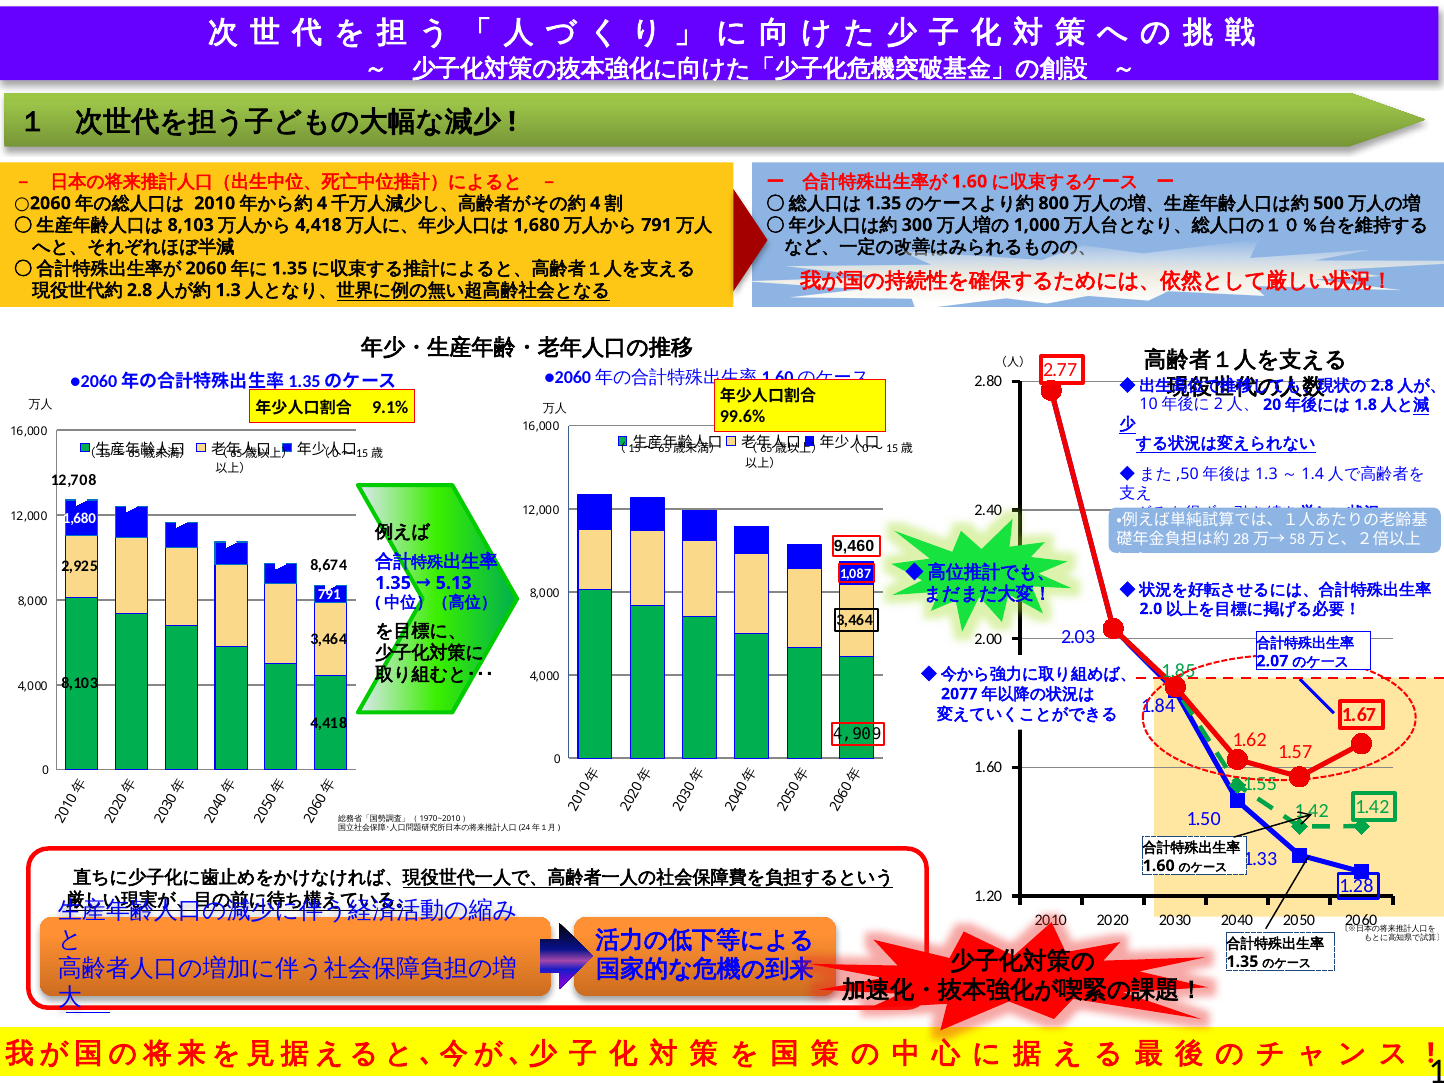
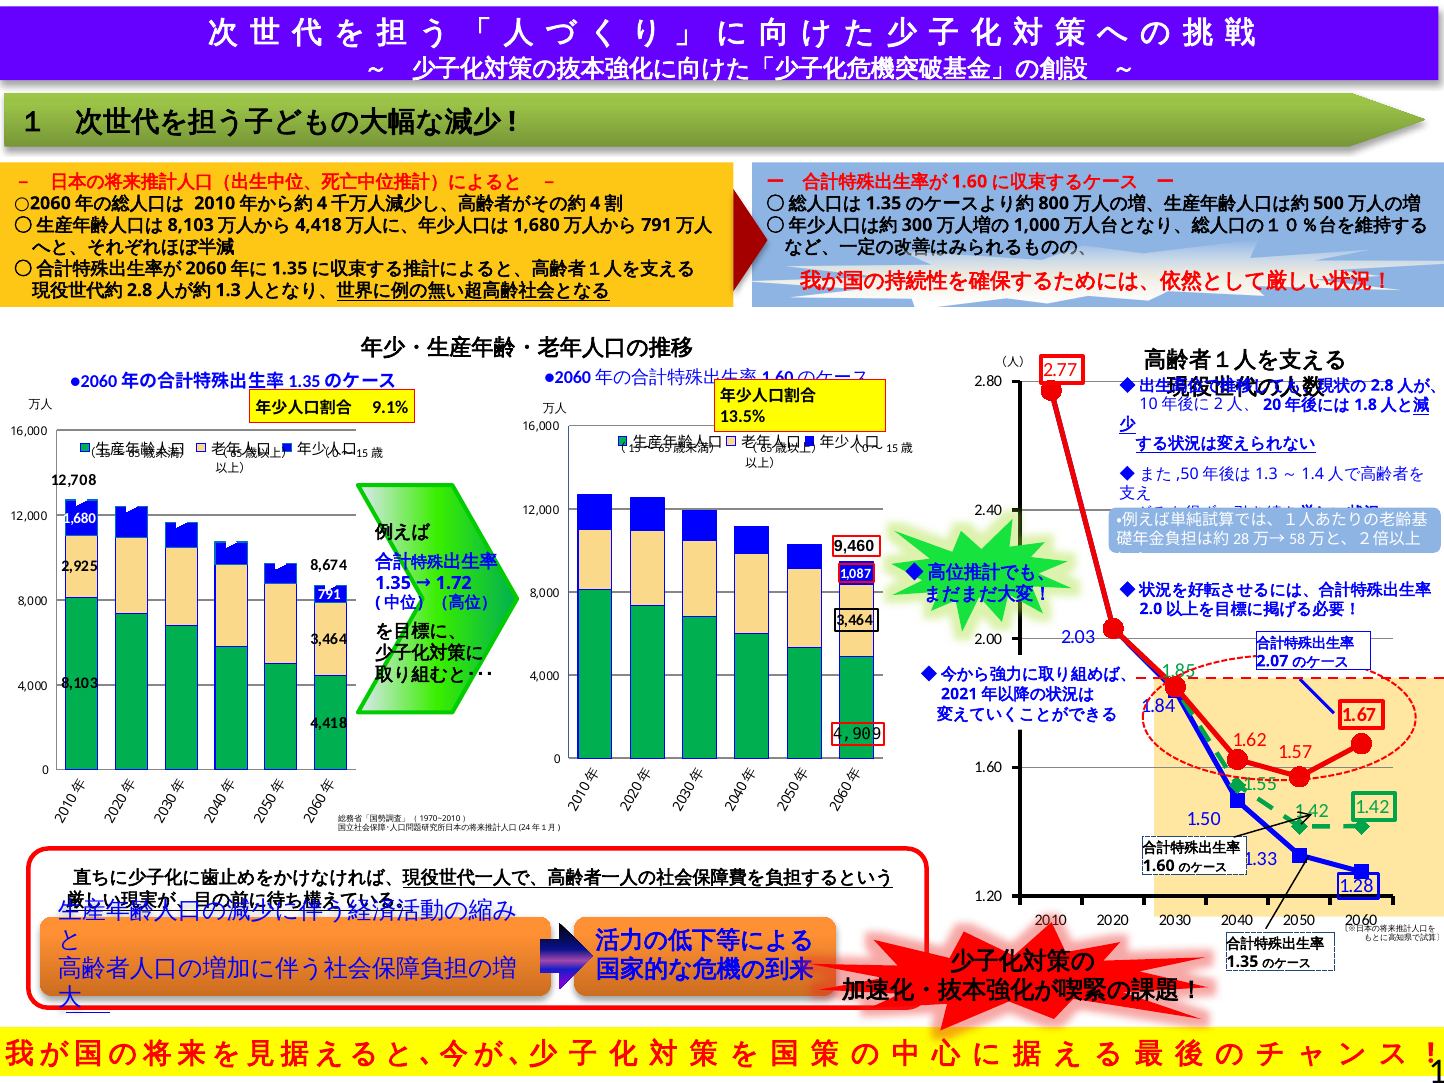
99.6%: 99.6% -> 13.5% (742, 417)
5.13: 5.13 -> 1.72 (454, 583)
2077: 2077 -> 2021 (959, 694)
